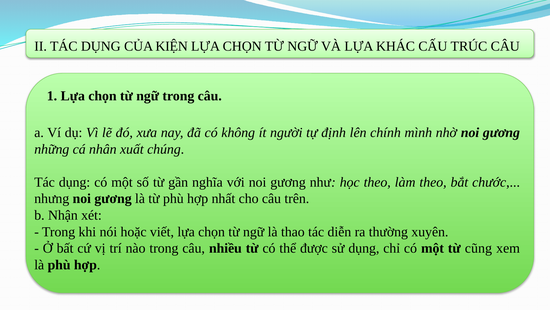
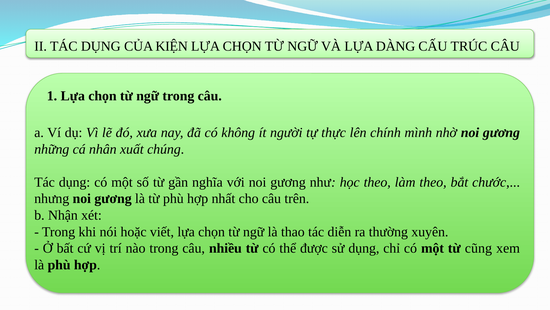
KHÁC: KHÁC -> DÀNG (396, 46)
định: định -> thực (334, 132)
